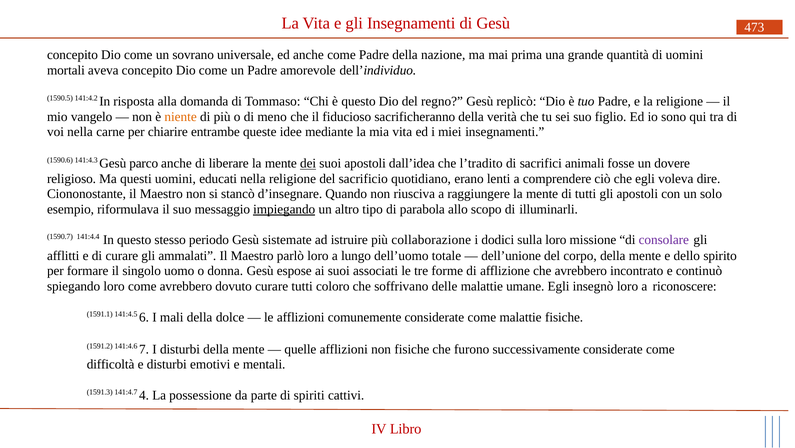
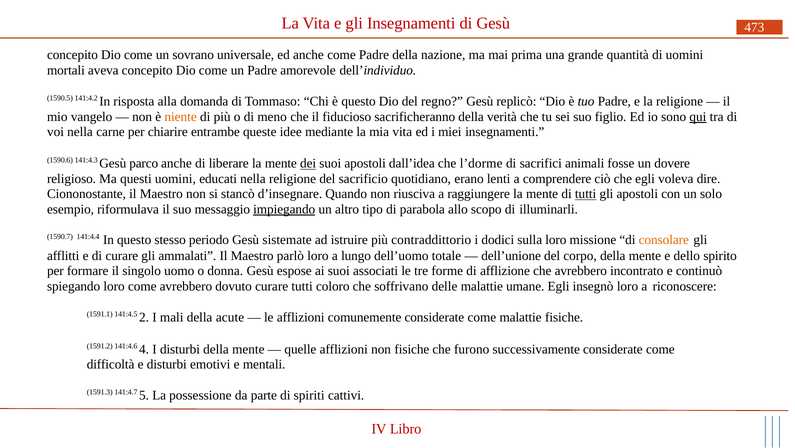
qui underline: none -> present (698, 117)
l’tradito: l’tradito -> l’dorme (481, 163)
tutti underline: none -> present (586, 194)
collaborazione: collaborazione -> contraddittorio (431, 240)
consolare colour: purple -> orange (664, 240)
6: 6 -> 2 (144, 317)
dolce: dolce -> acute (230, 317)
7: 7 -> 4 (144, 349)
4: 4 -> 5 (144, 395)
